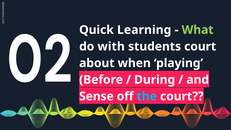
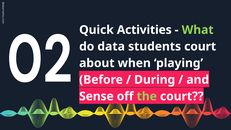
Learning: Learning -> Activities (144, 30)
do with: with -> data (111, 46)
the colour: light blue -> light green (147, 96)
